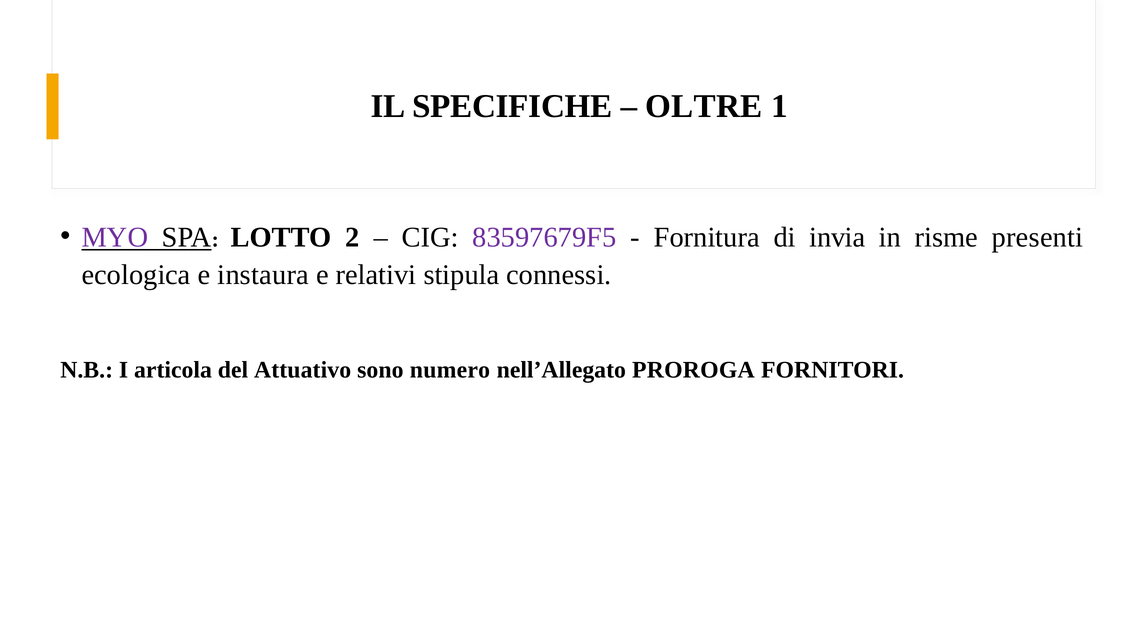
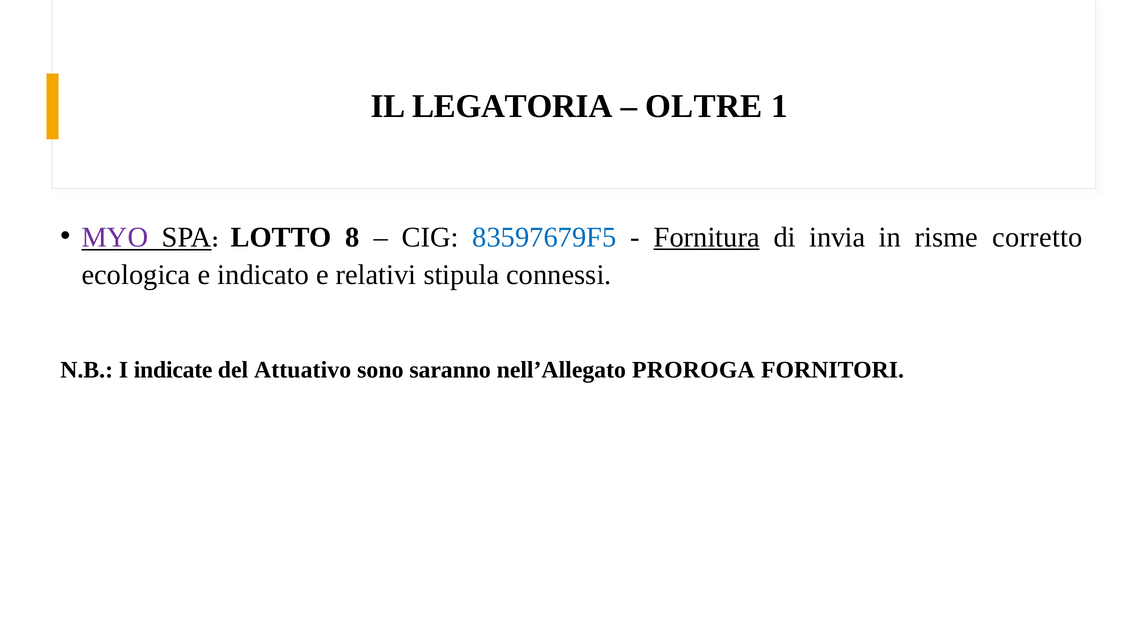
SPECIFICHE: SPECIFICHE -> LEGATORIA (512, 106)
2: 2 -> 8 (353, 237)
83597679F5 colour: purple -> blue (544, 237)
Fornitura underline: none -> present (707, 237)
presenti: presenti -> corretto (1037, 237)
instaura: instaura -> indicato (263, 275)
articola: articola -> indicate (173, 370)
numero: numero -> saranno (450, 370)
